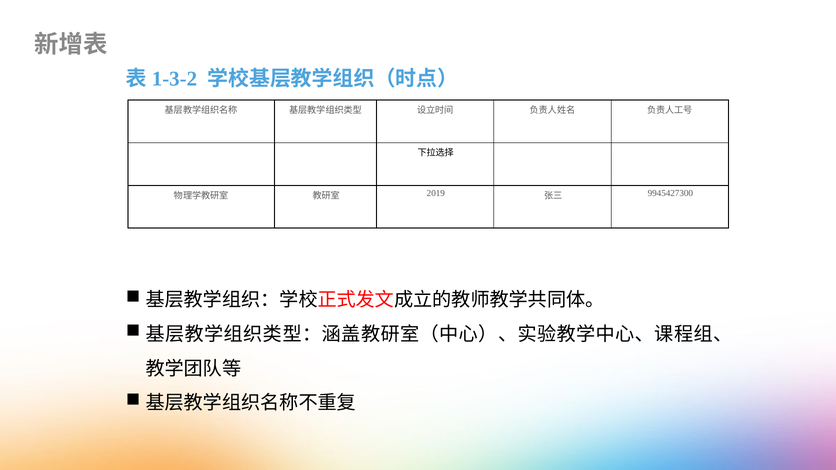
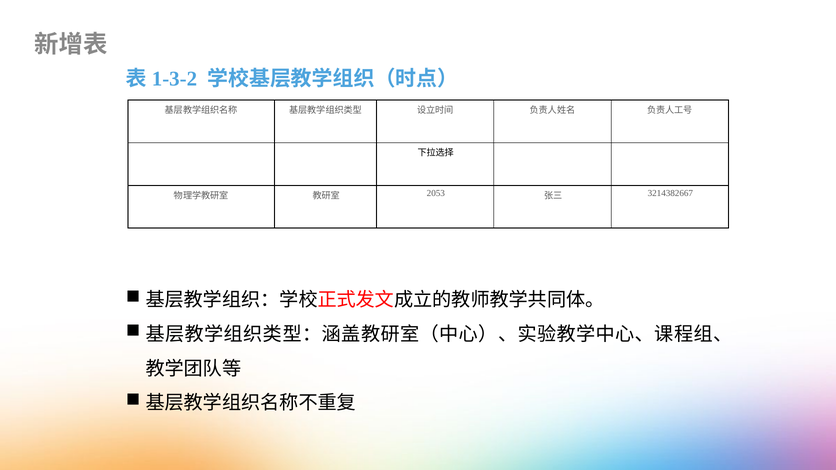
2019: 2019 -> 2053 (436, 193)
9945427300: 9945427300 -> 3214382667 (670, 193)
